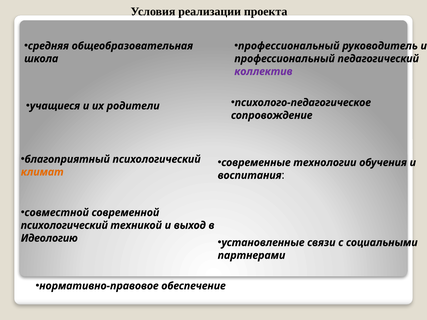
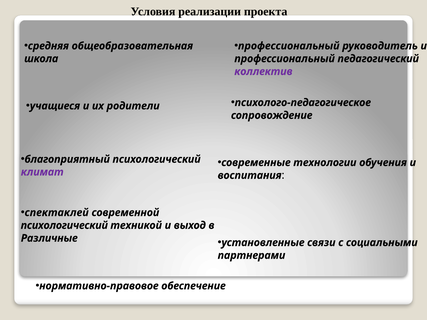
климат colour: orange -> purple (42, 172)
совместной: совместной -> спектаклей (57, 213)
Идеологию: Идеологию -> Различные (49, 238)
